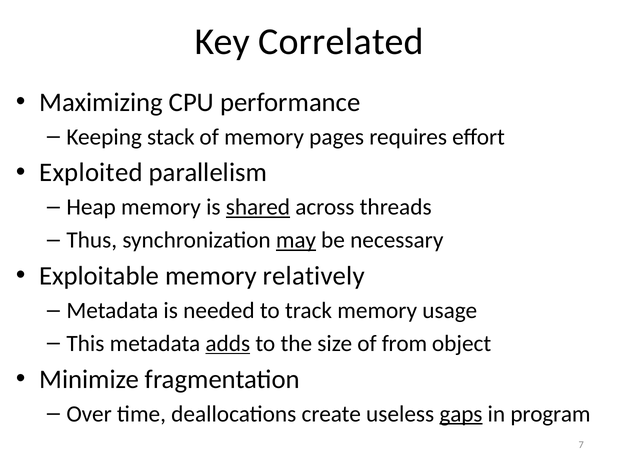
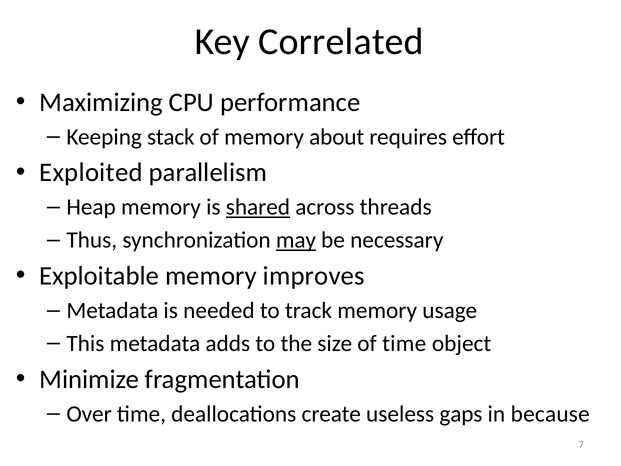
pages: pages -> about (337, 137)
relatively: relatively -> improves (314, 276)
adds underline: present -> none (228, 343)
of from: from -> time (404, 343)
gaps underline: present -> none (461, 414)
program: program -> because (550, 414)
